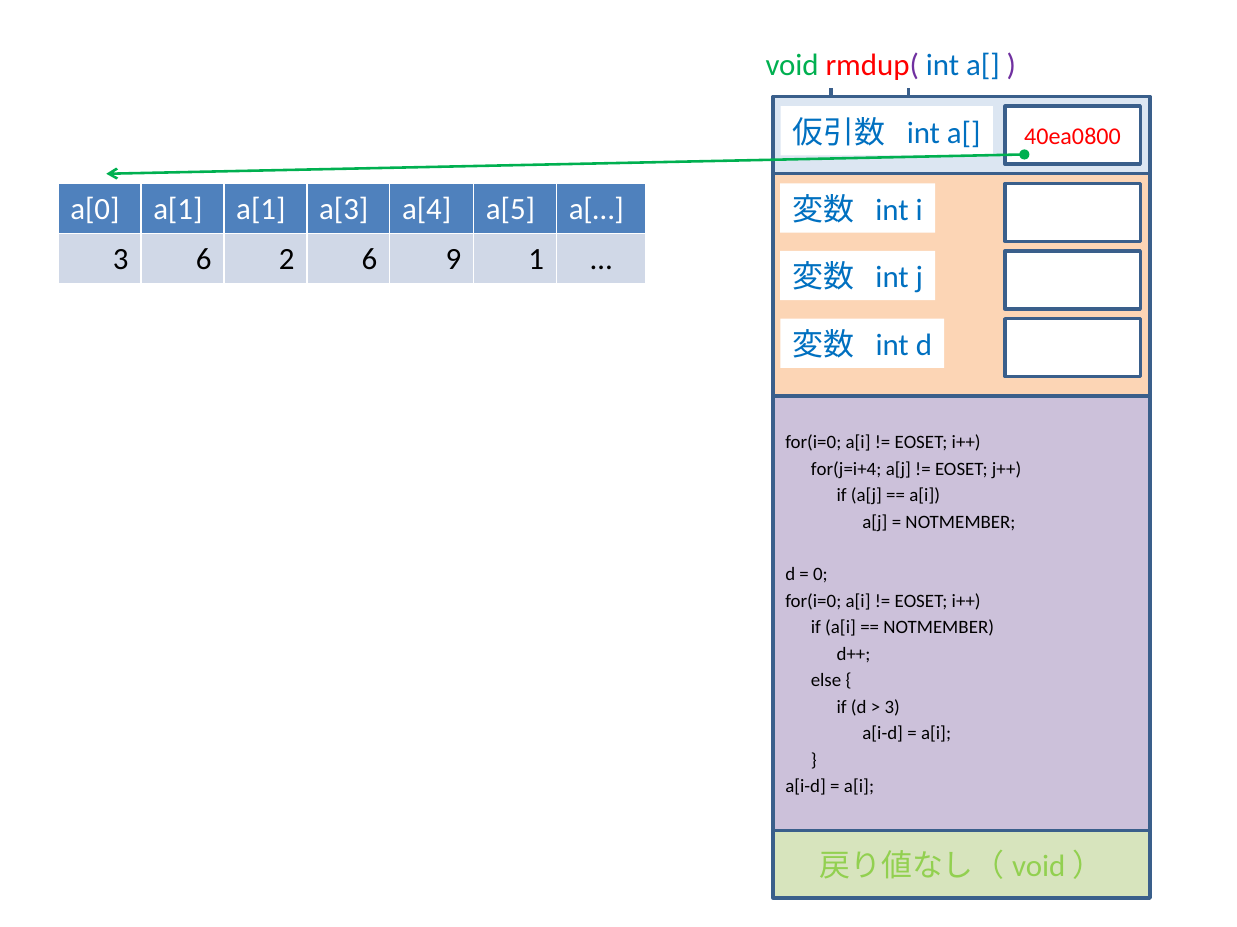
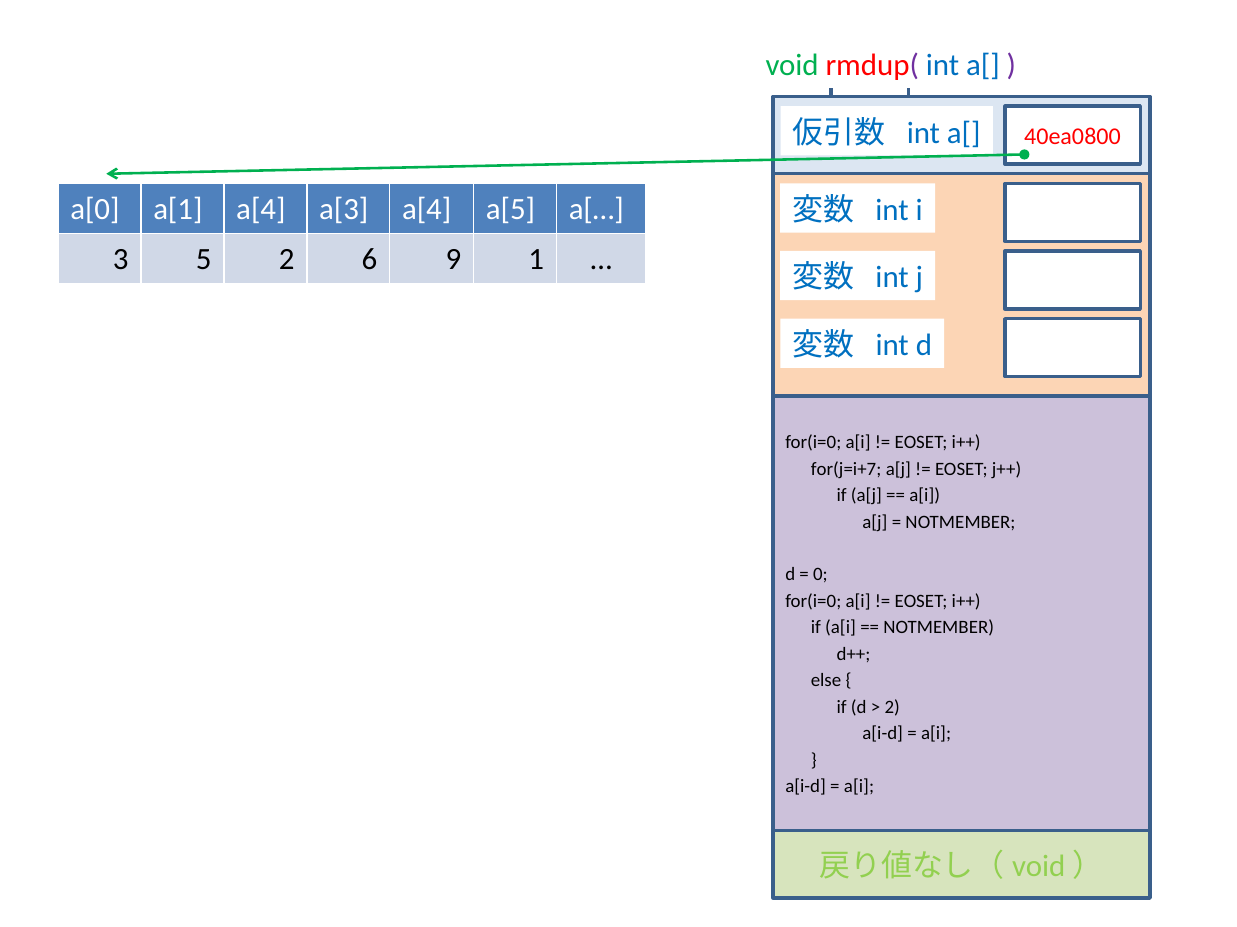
a[1 a[1: a[1 -> a[4 (261, 209)
3 6: 6 -> 5 (204, 259)
for(j=i+4: for(j=i+4 -> for(j=i+7 (846, 469)
3: 3 -> 2 (892, 708)
